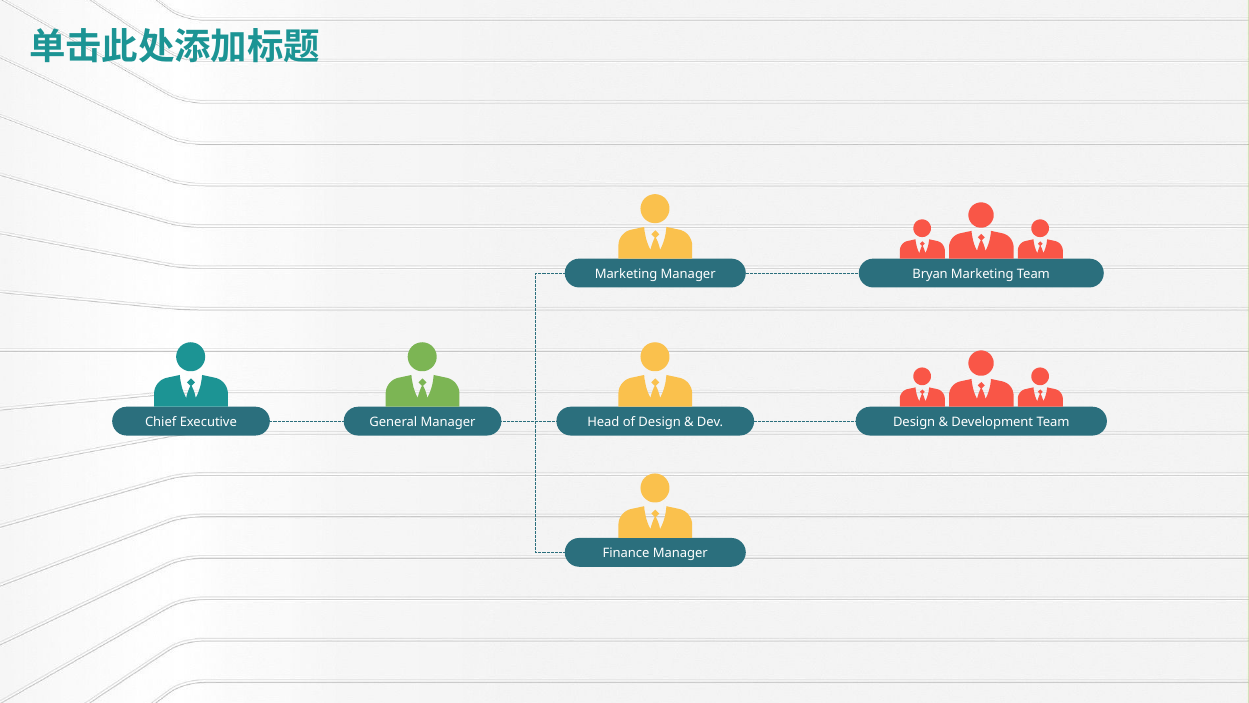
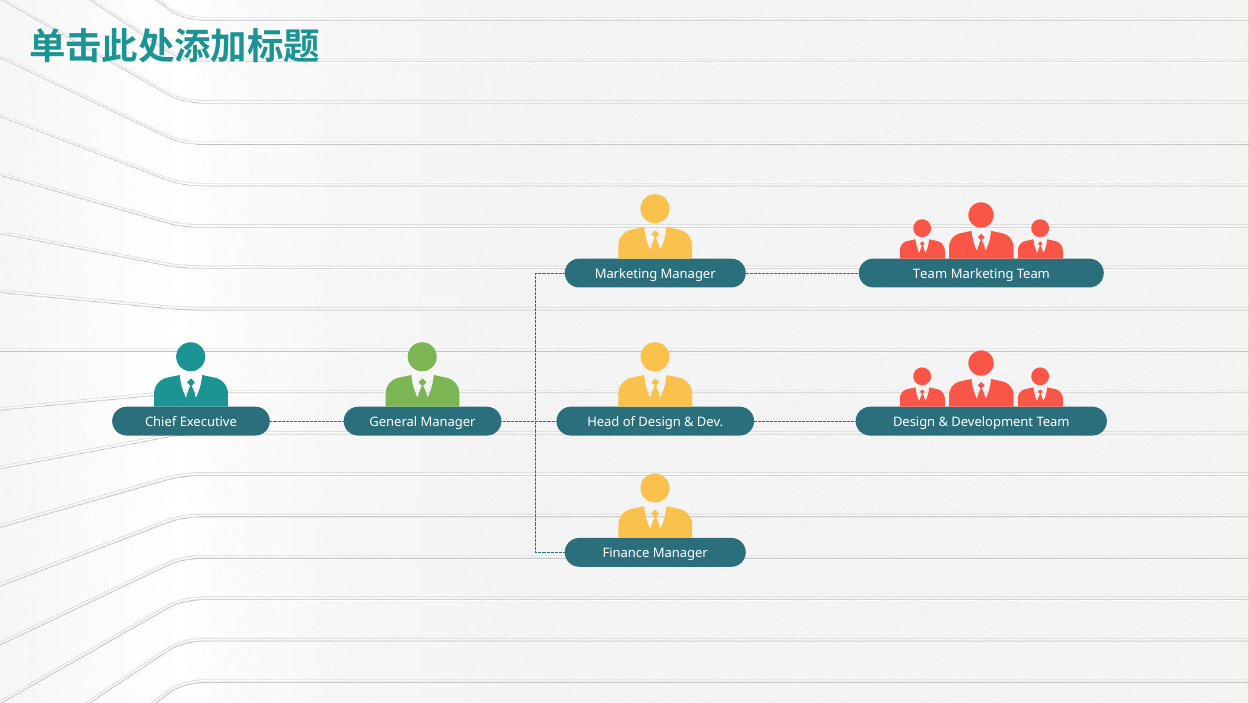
Bryan: Bryan -> Team (930, 274)
